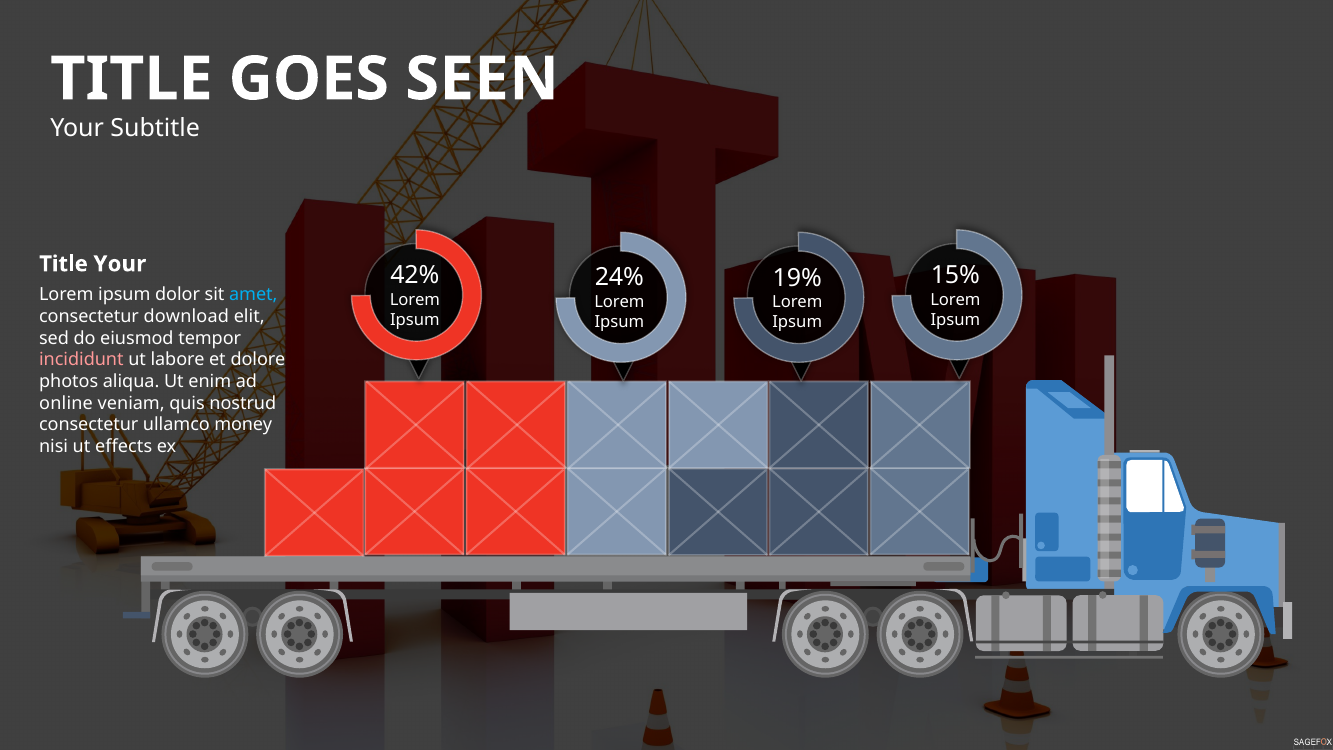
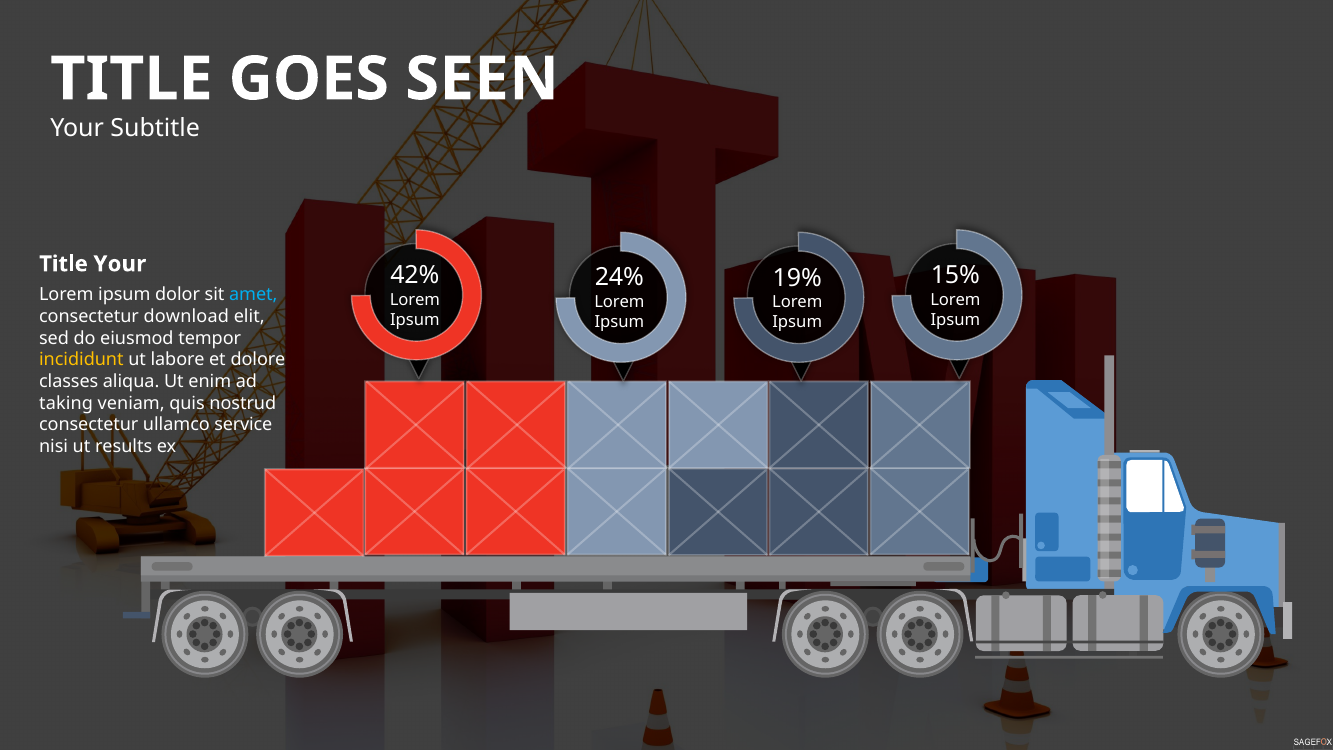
incididunt colour: pink -> yellow (81, 360)
photos: photos -> classes (69, 381)
online: online -> taking (66, 403)
money: money -> service (243, 425)
effects: effects -> results (124, 446)
